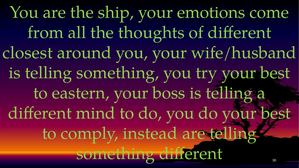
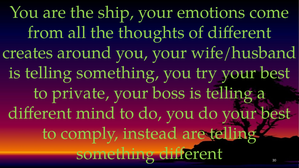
closest: closest -> creates (28, 53)
eastern: eastern -> private (81, 93)
